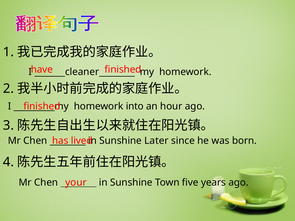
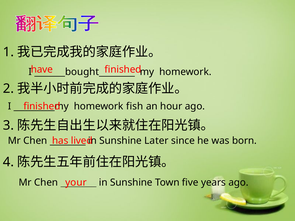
cleaner: cleaner -> bought (82, 72)
into: into -> fish (135, 106)
